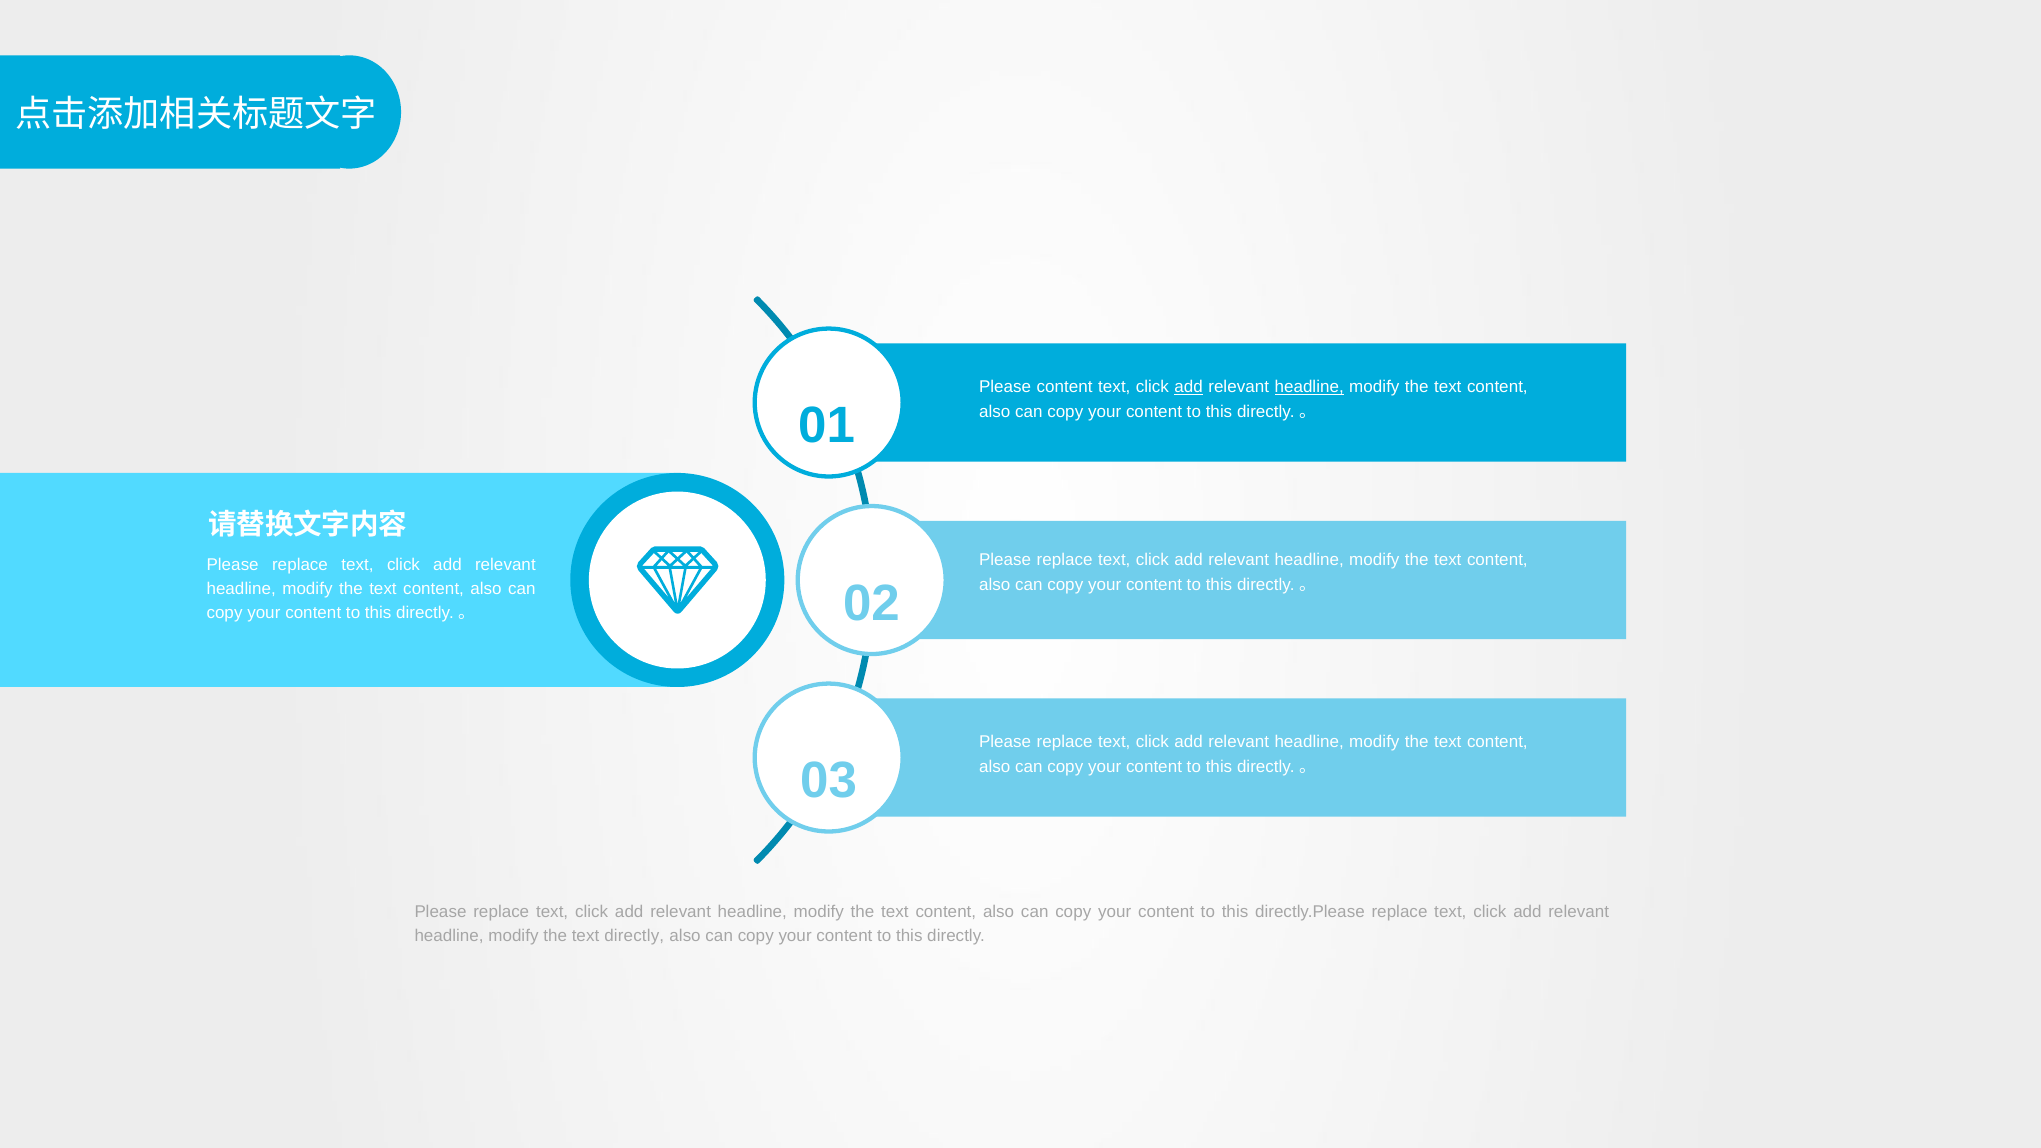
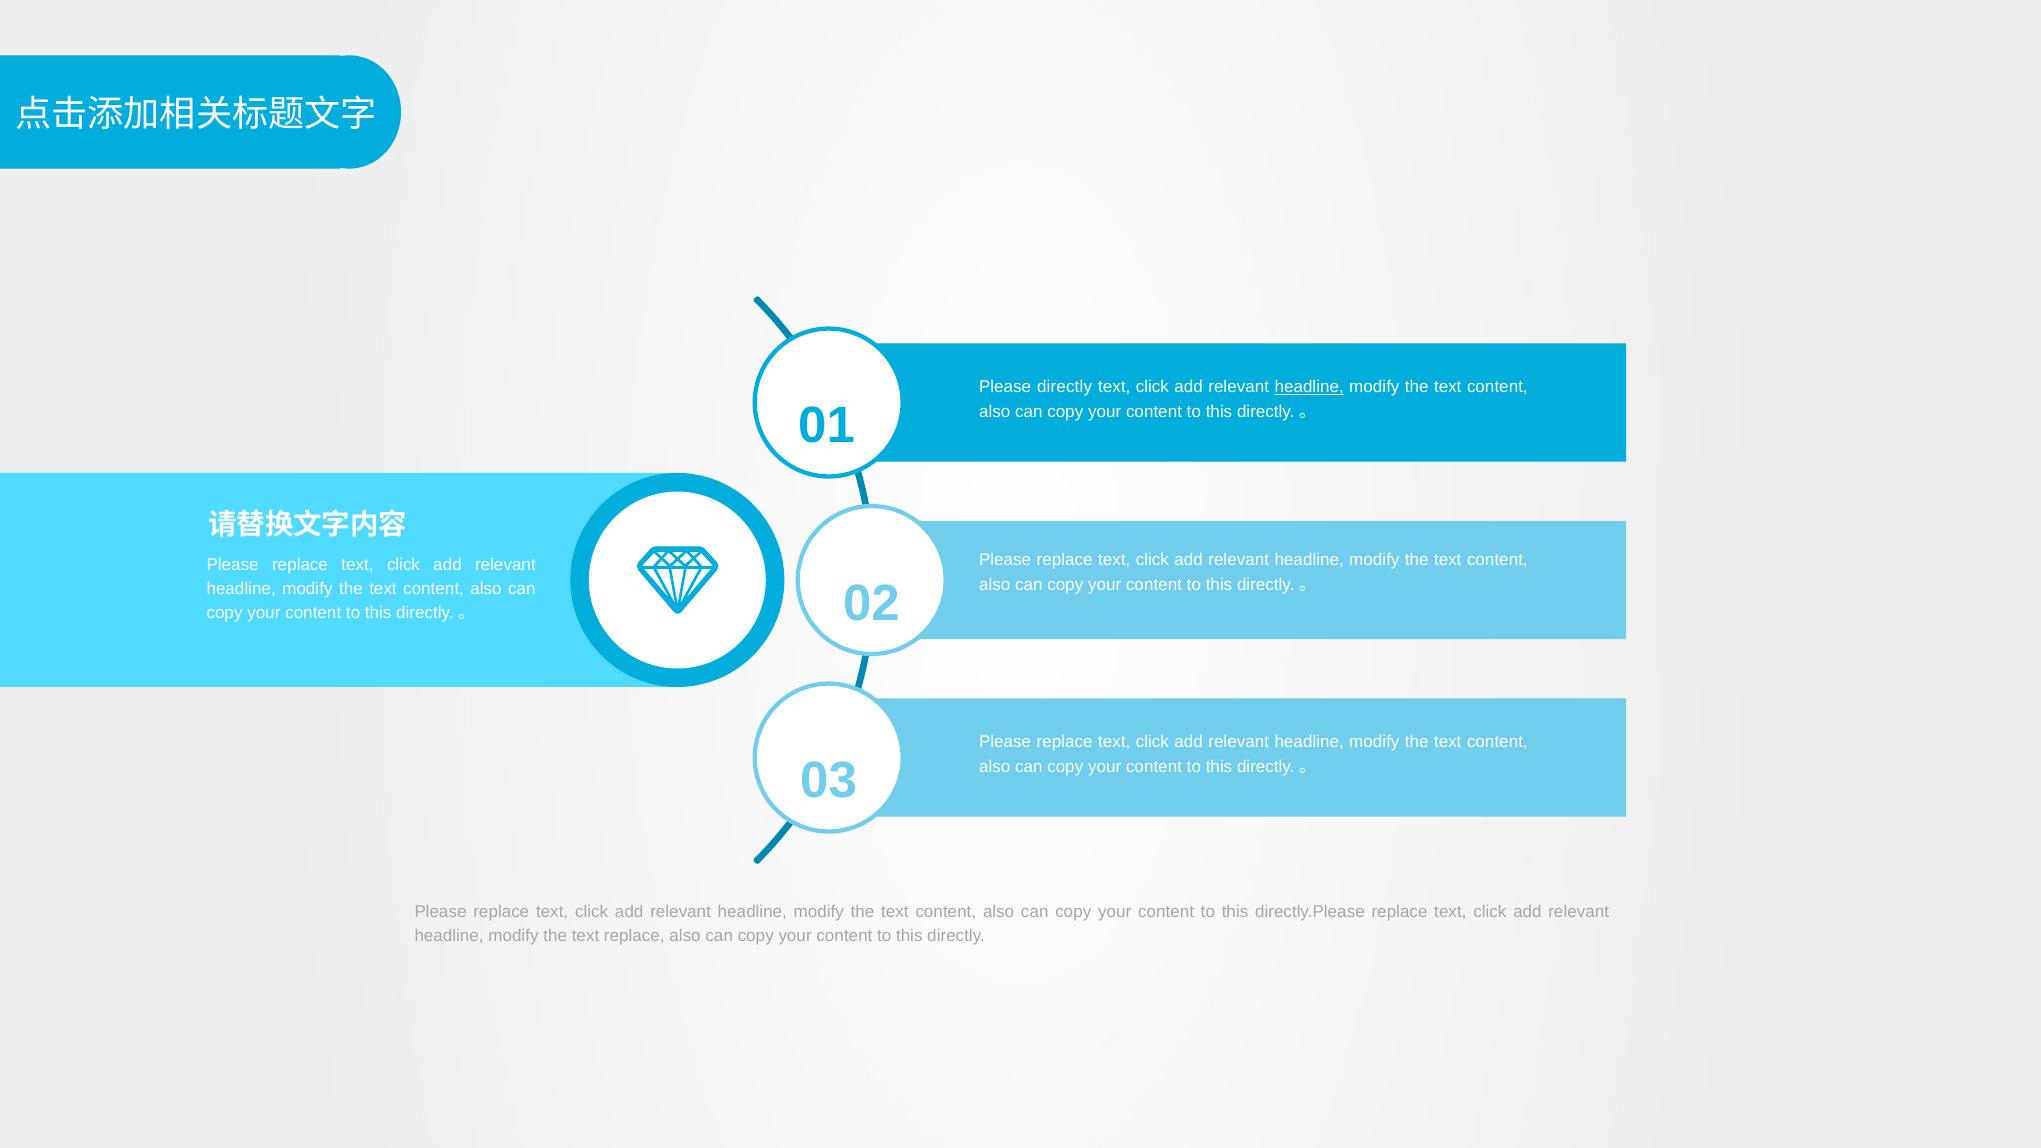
Please content: content -> directly (1065, 387)
add underline: present -> none (1189, 387)
text directly: directly -> replace (634, 936)
